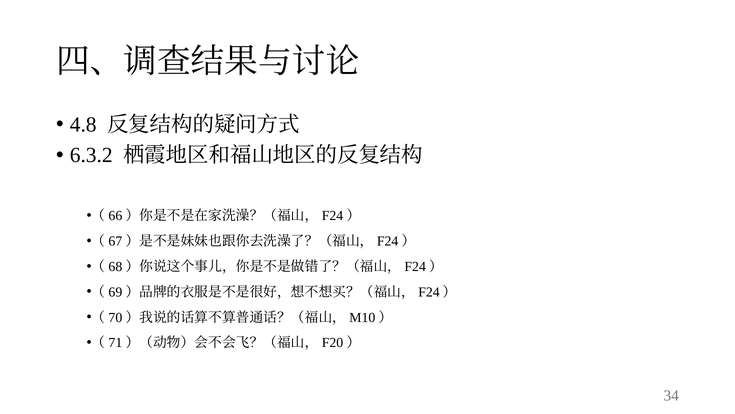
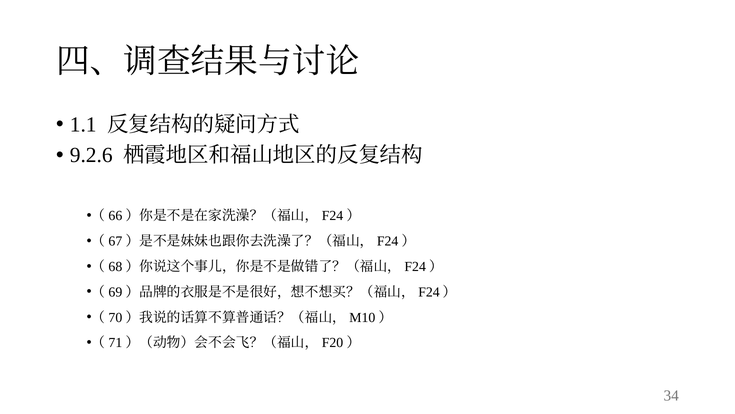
4.8: 4.8 -> 1.1 (83, 124)
6.3.2: 6.3.2 -> 9.2.6 (91, 155)
